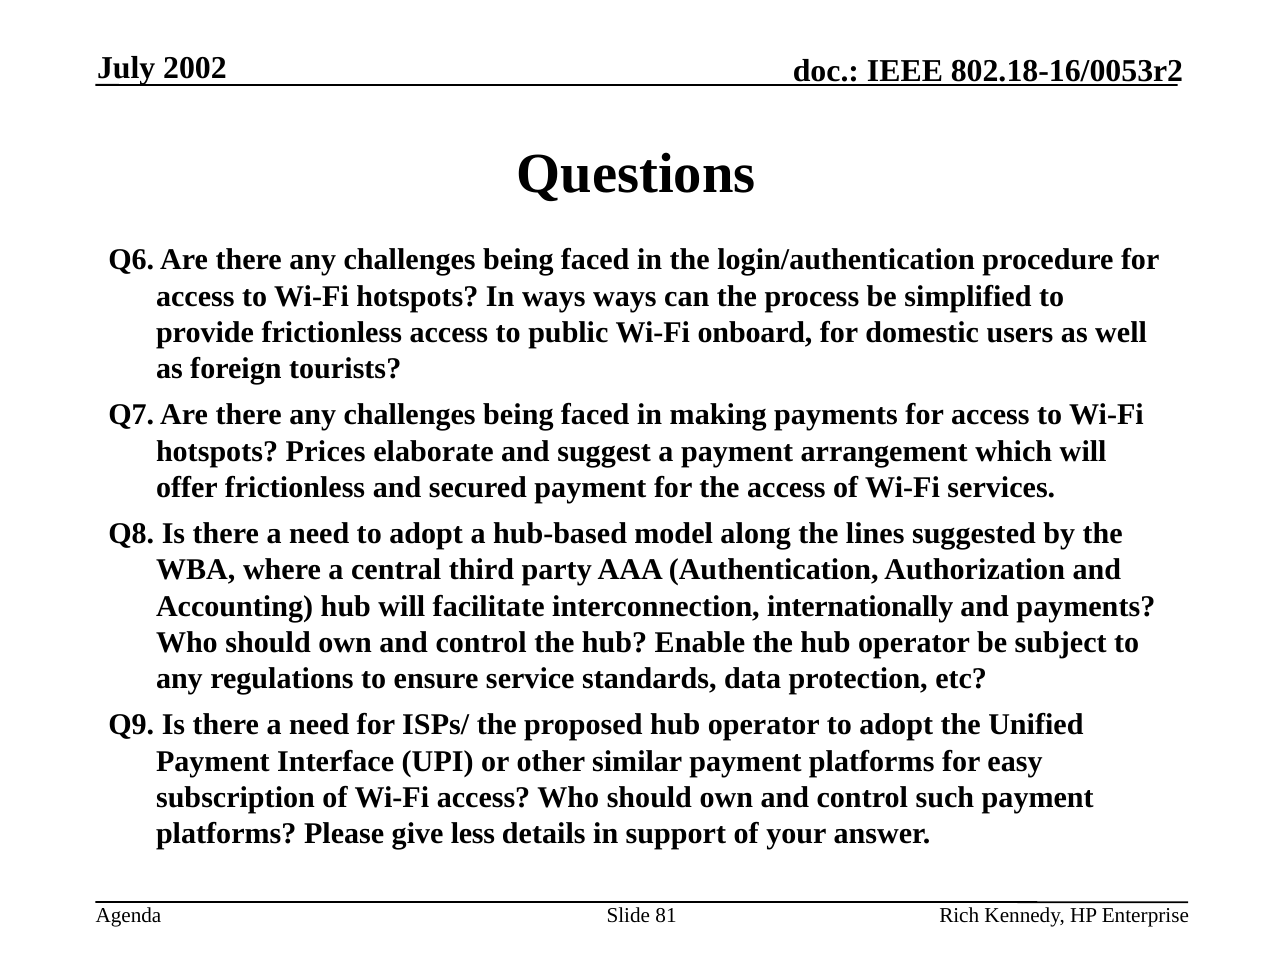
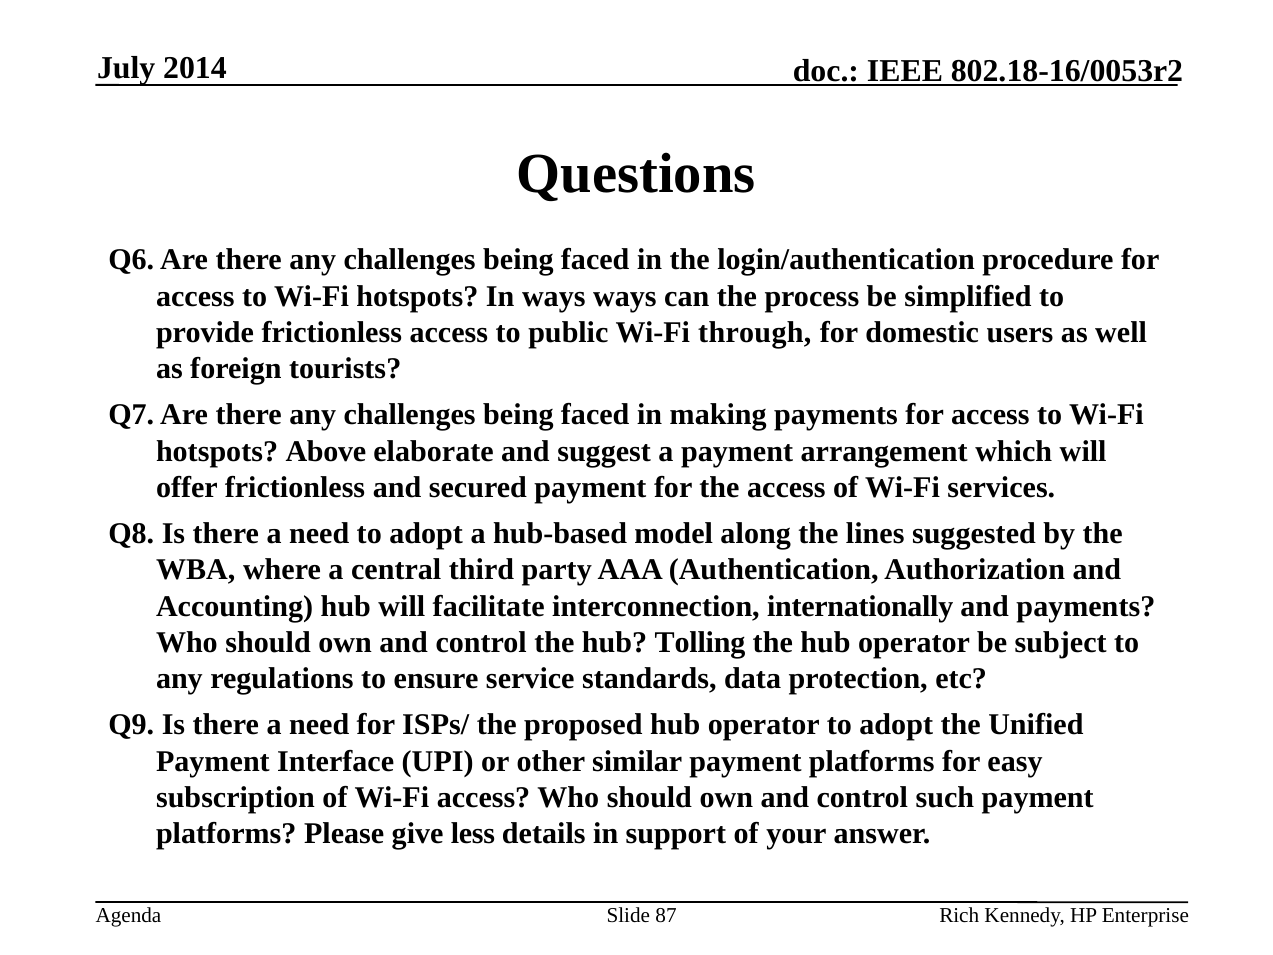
2002: 2002 -> 2014 (195, 67)
onboard: onboard -> through (755, 332)
Prices: Prices -> Above (326, 451)
Enable: Enable -> Tolling (700, 642)
81: 81 -> 87 (666, 916)
